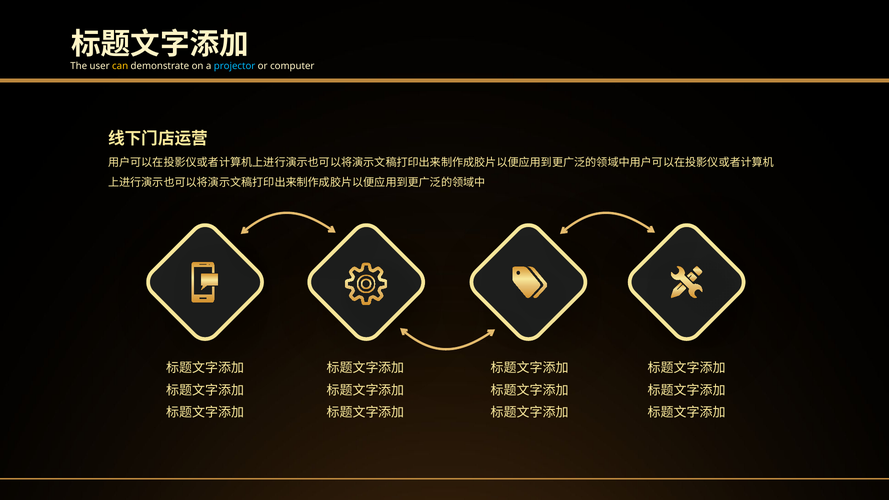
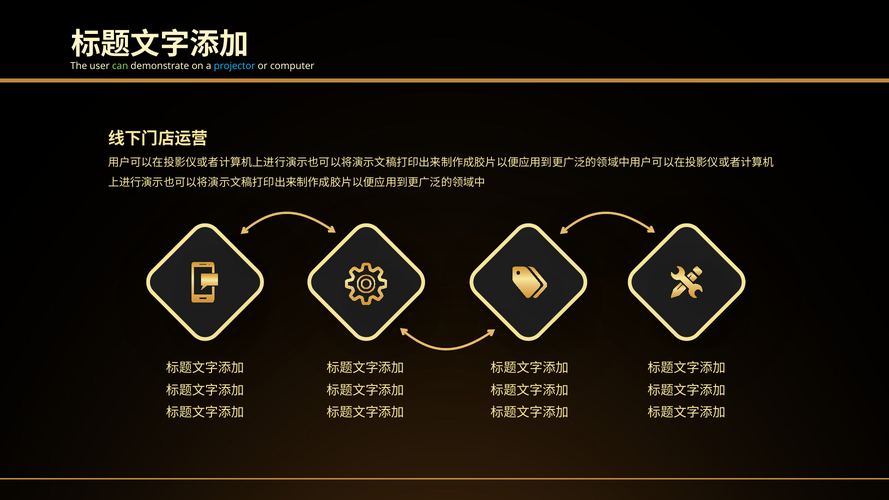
can colour: yellow -> light green (120, 66)
